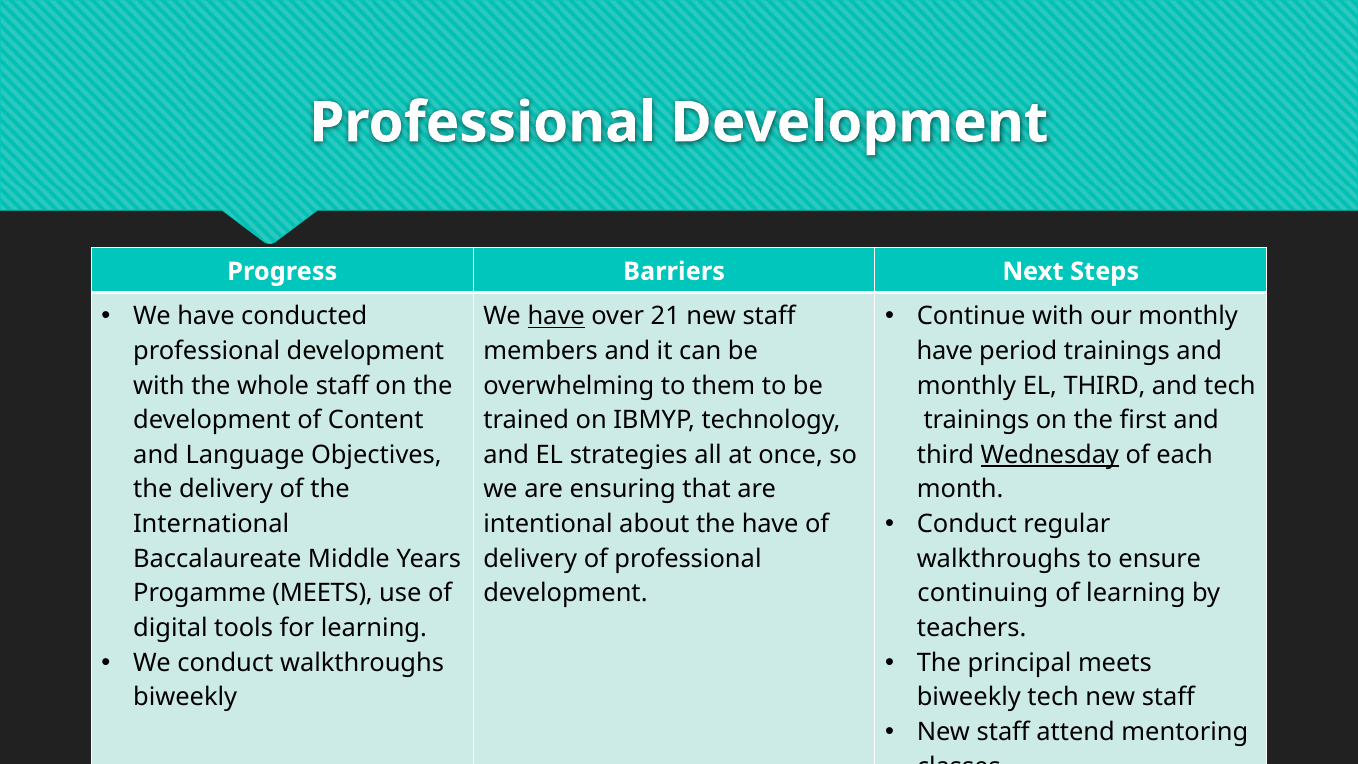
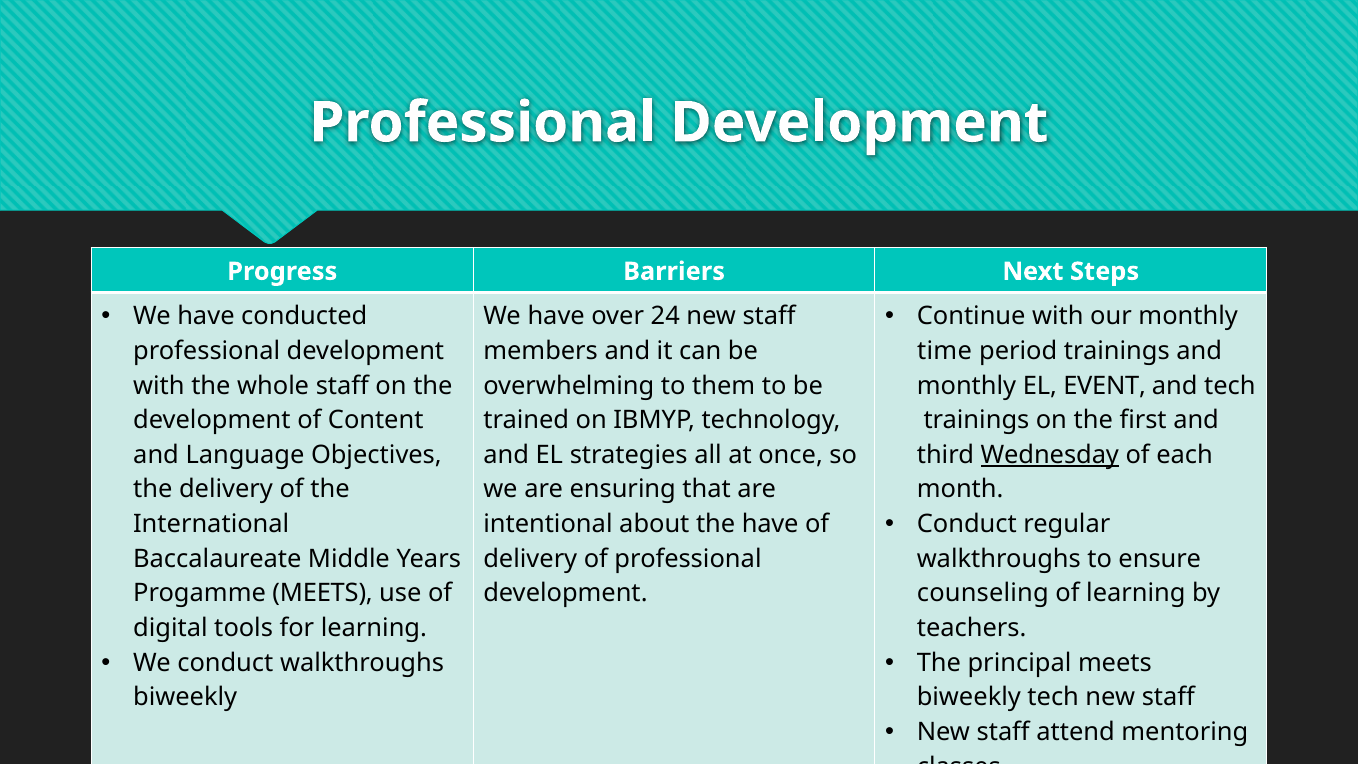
have underline: present -> none (556, 316)
21: 21 -> 24 (665, 316)
have: have -> time (945, 351)
EL THIRD: THIRD -> EVENT (1105, 386)
continuing: continuing -> counseling (983, 593)
